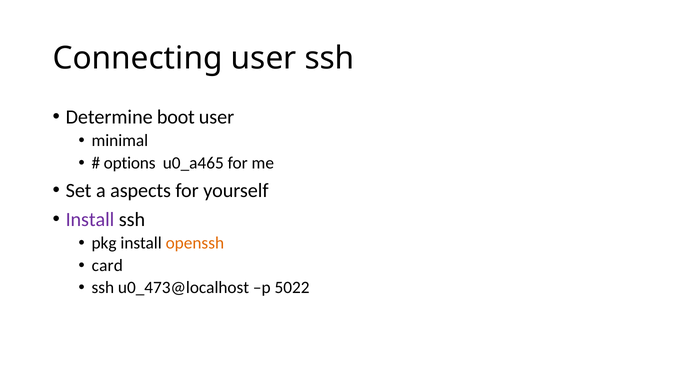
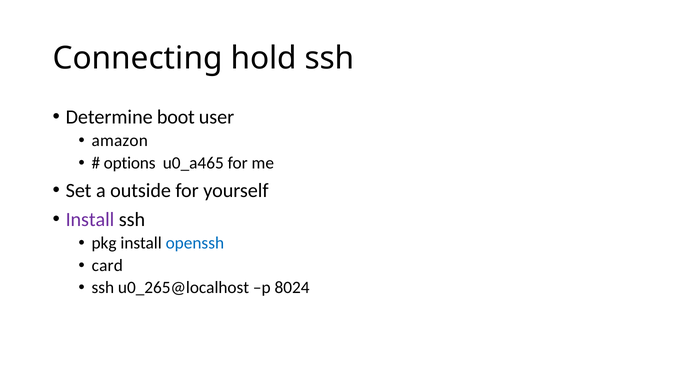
Connecting user: user -> hold (264, 58)
minimal: minimal -> amazon (120, 141)
aspects: aspects -> outside (141, 190)
openssh colour: orange -> blue (195, 243)
u0_473@localhost: u0_473@localhost -> u0_265@localhost (184, 288)
5022: 5022 -> 8024 (292, 288)
